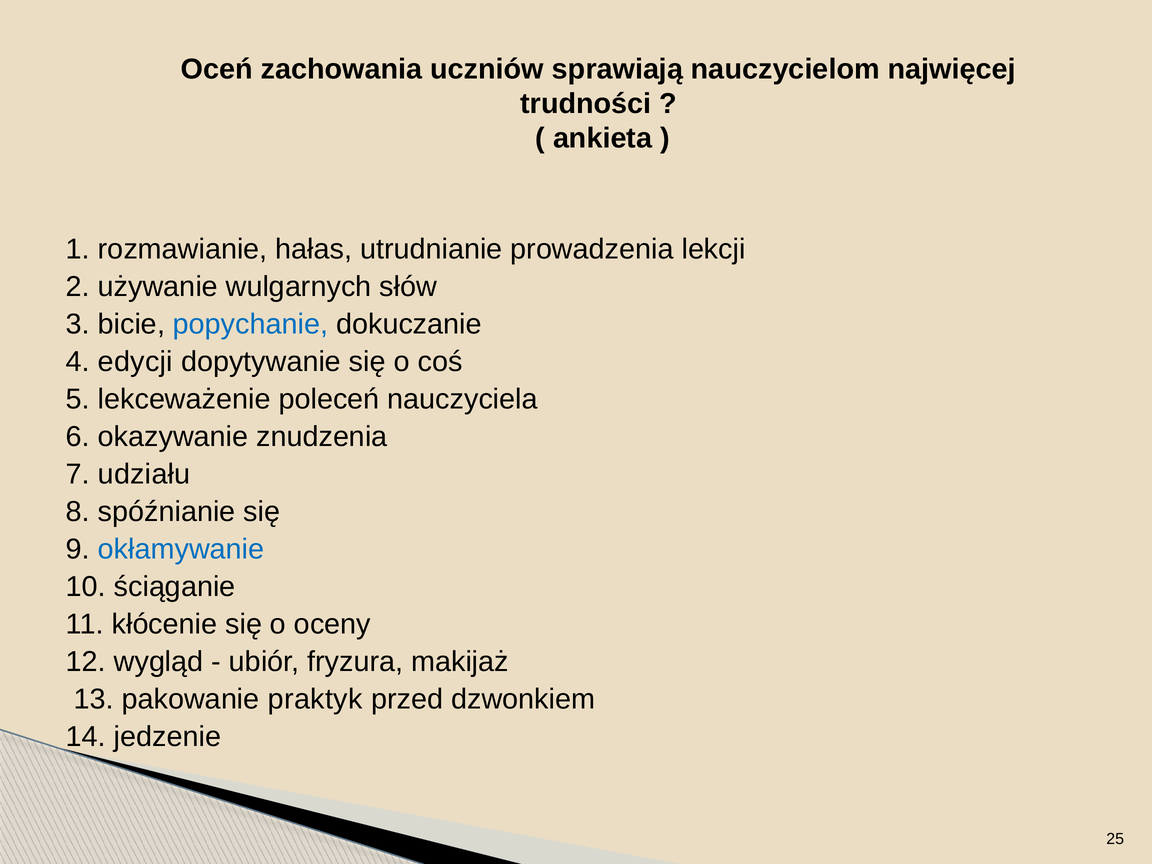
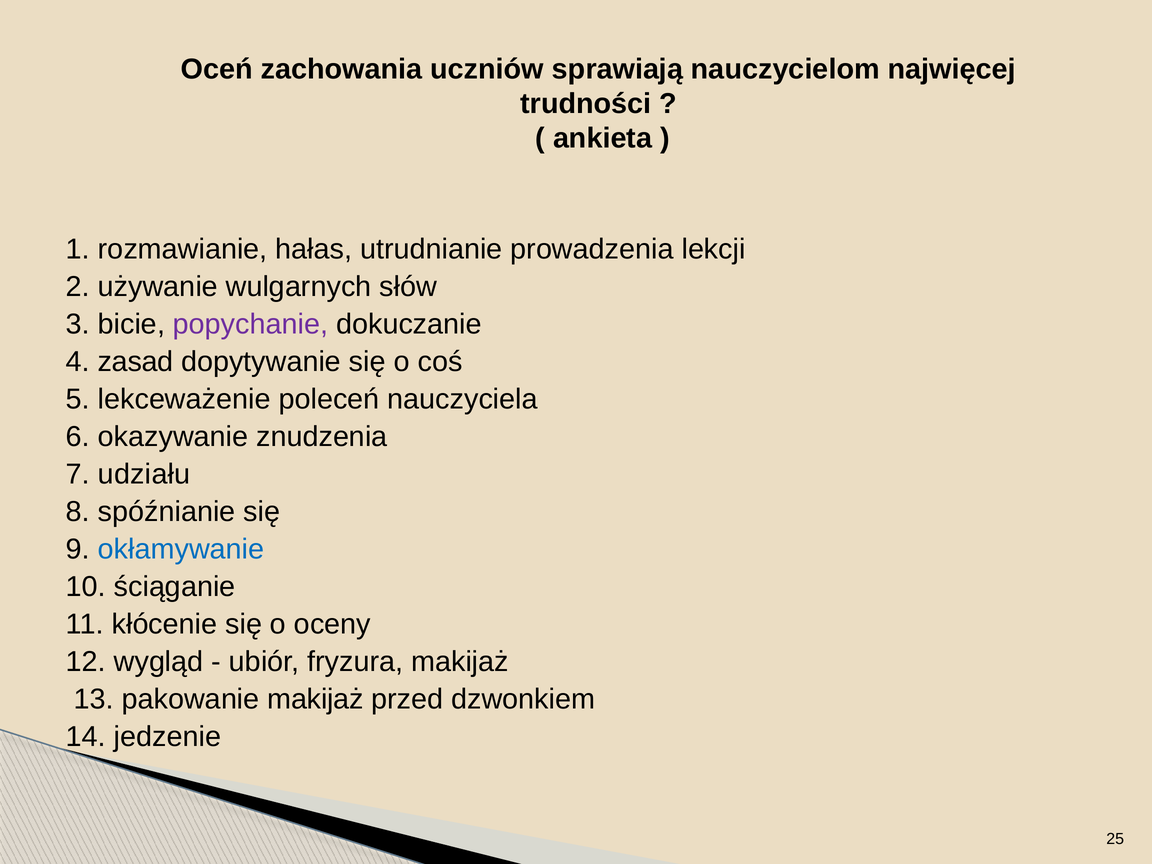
popychanie colour: blue -> purple (251, 324)
edycji: edycji -> zasad (136, 362)
pakowanie praktyk: praktyk -> makijaż (316, 699)
